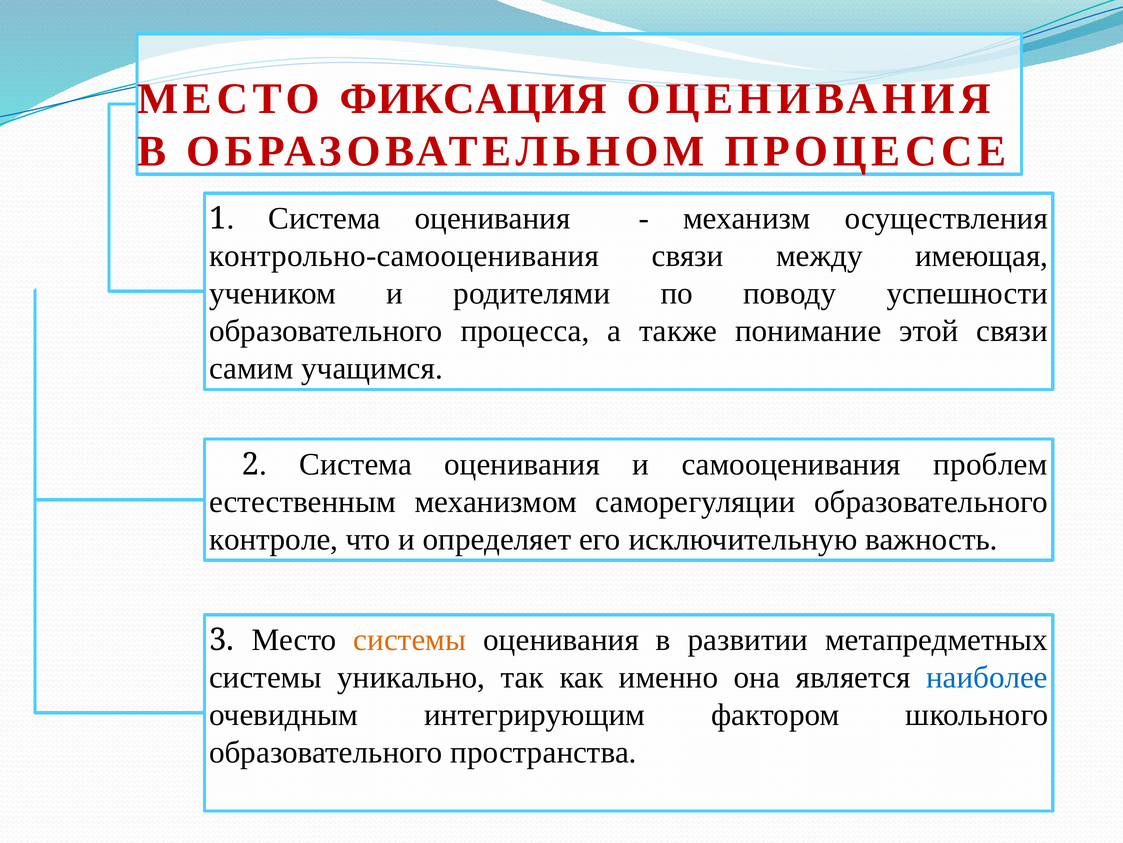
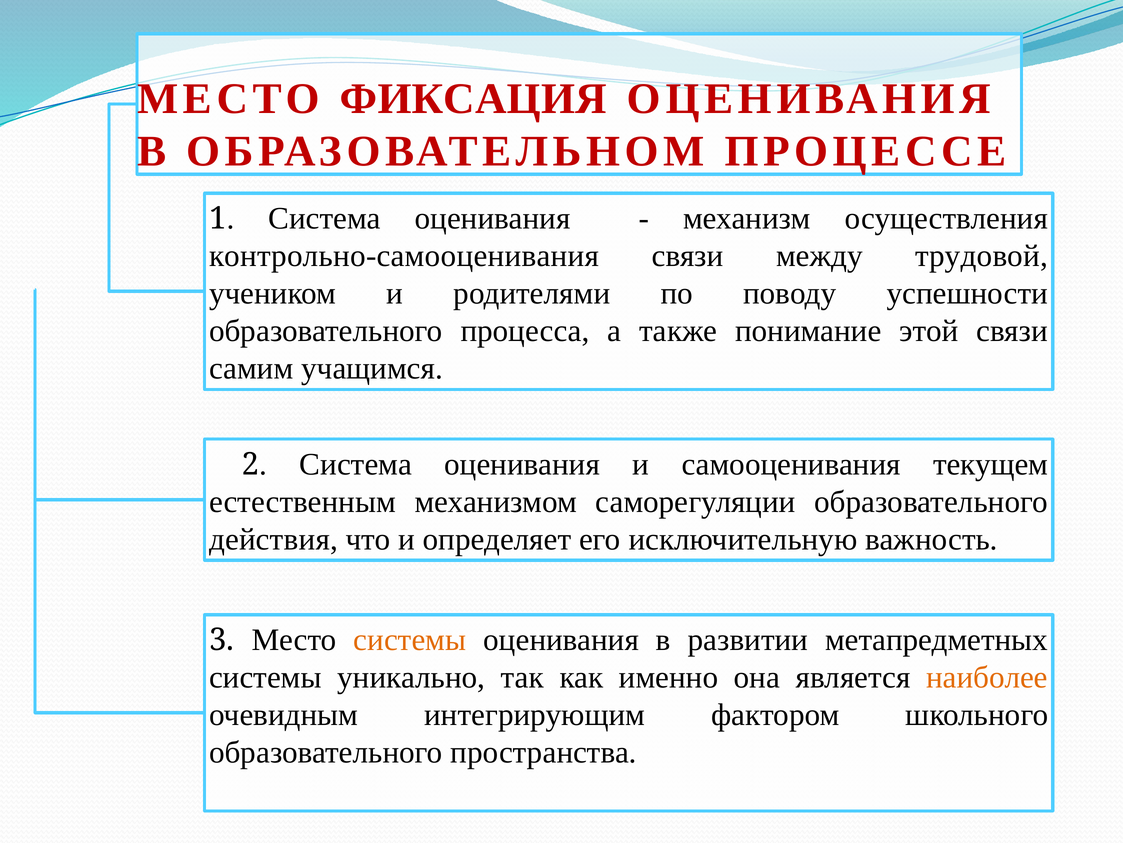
имеющая: имеющая -> трудовой (982, 256)
проблем: проблем -> текущем (991, 464)
контроле: контроле -> действия (273, 539)
наиболее colour: blue -> orange (987, 677)
